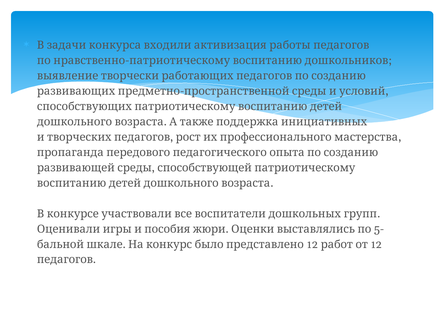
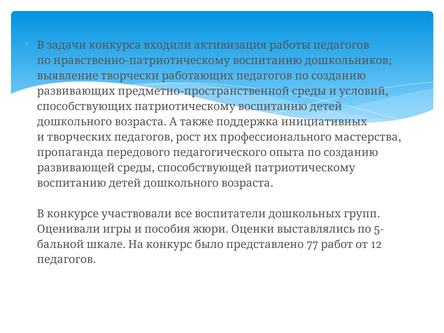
12: 12 -> 77 (312, 244)
